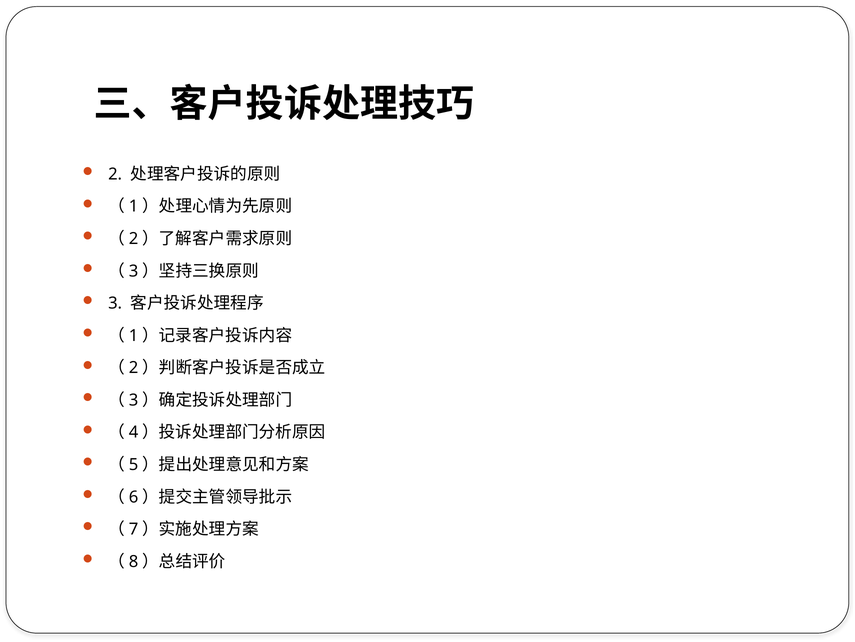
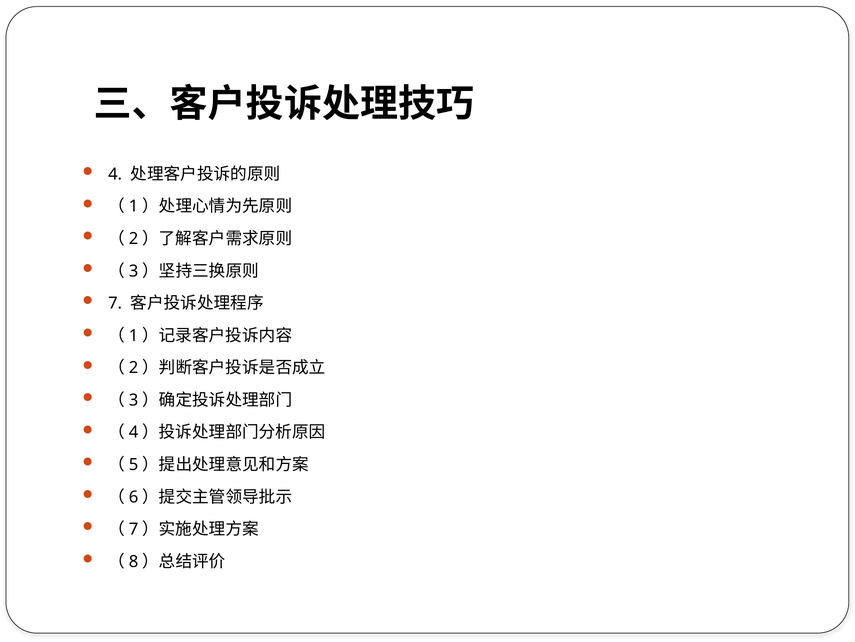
2: 2 -> 4 (115, 174)
3: 3 -> 7 (115, 303)
